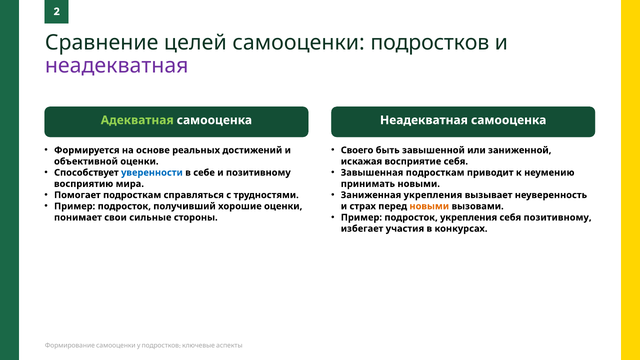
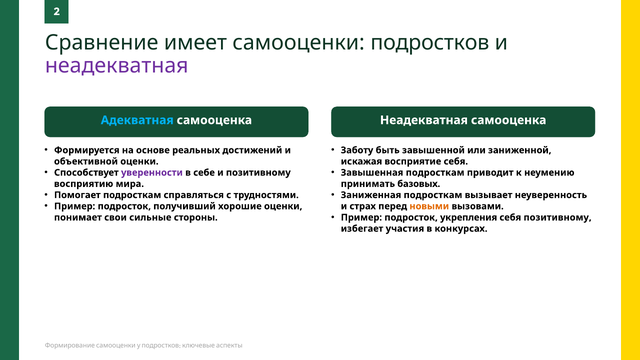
целей: целей -> имеет (195, 43)
Адекватная colour: light green -> light blue (137, 120)
Своего: Своего -> Заботу (357, 150)
уверенности colour: blue -> purple (152, 173)
принимать новыми: новыми -> базовых (419, 184)
Заниженная укрепления: укрепления -> подросткам (433, 195)
